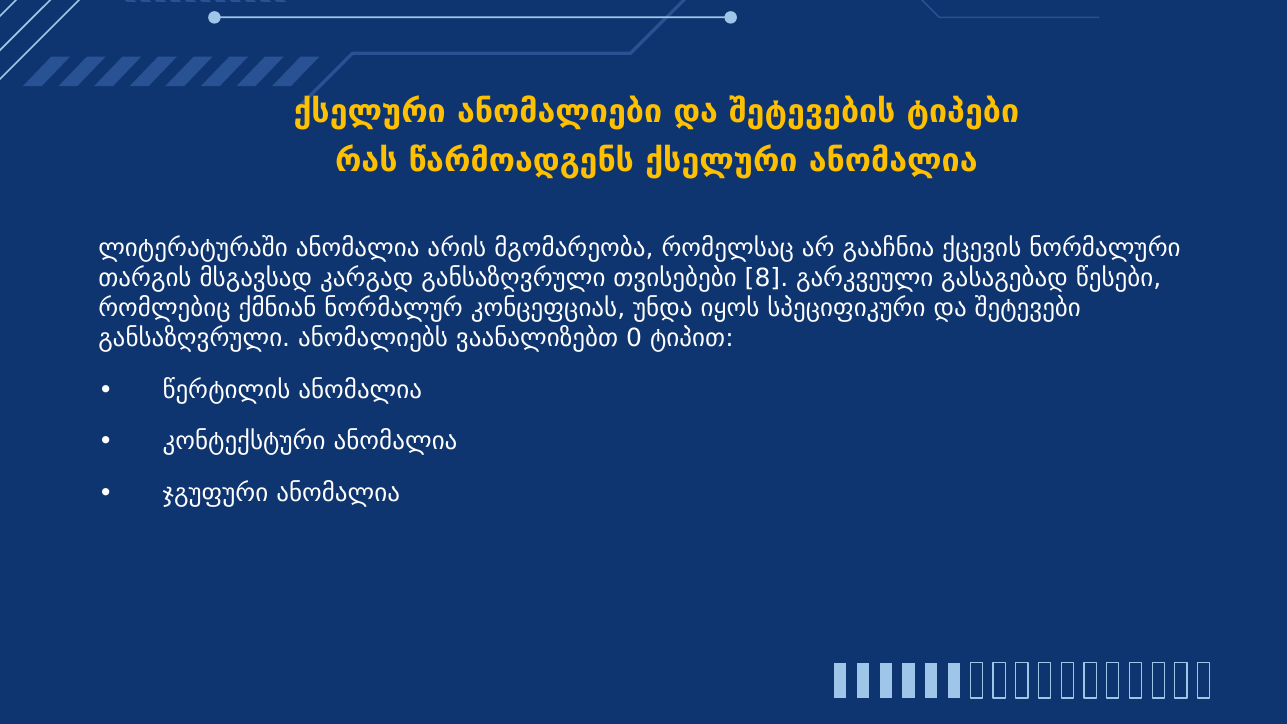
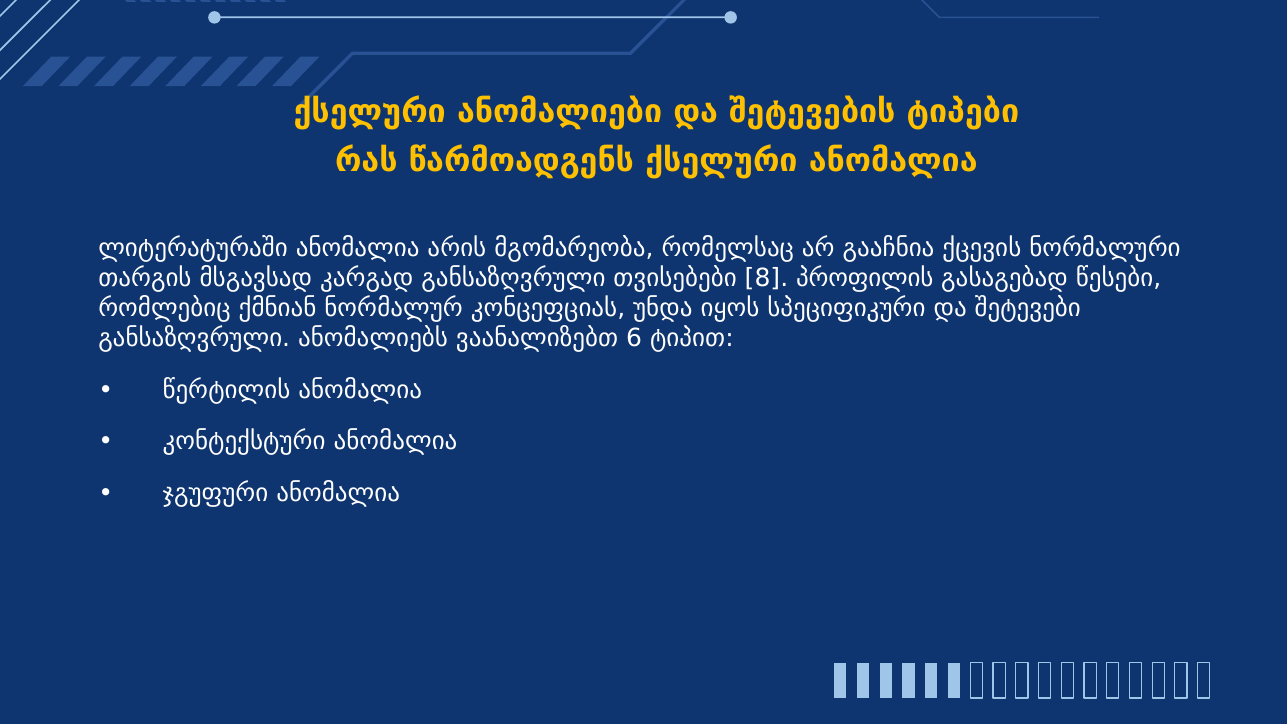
გარკვეული: გარკვეული -> პროფილის (865, 279)
0: 0 -> 6 (634, 339)
